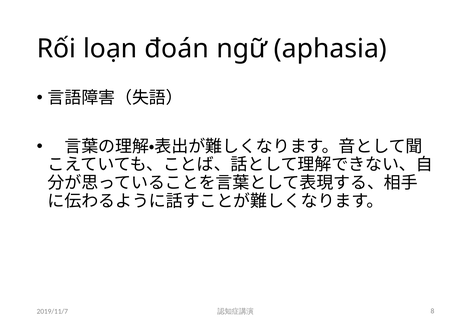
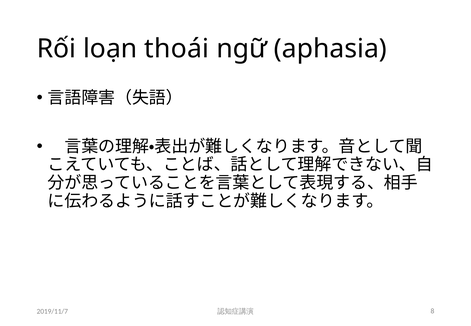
đoán: đoán -> thoái (177, 49)
